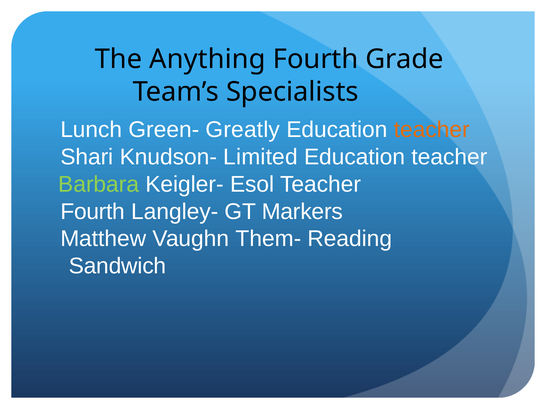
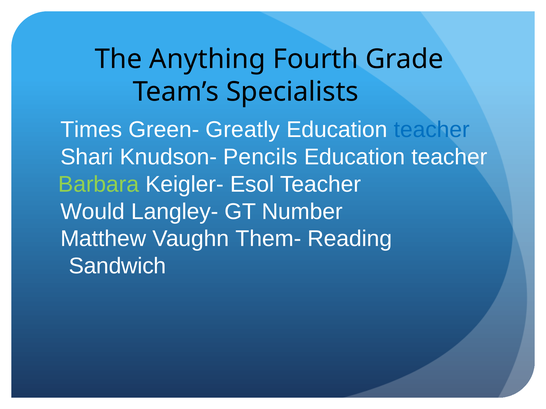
Lunch: Lunch -> Times (91, 130)
teacher colour: orange -> blue (432, 130)
Limited: Limited -> Pencils (260, 157)
Fourth: Fourth -> Would (93, 212)
Markers: Markers -> Number (302, 212)
